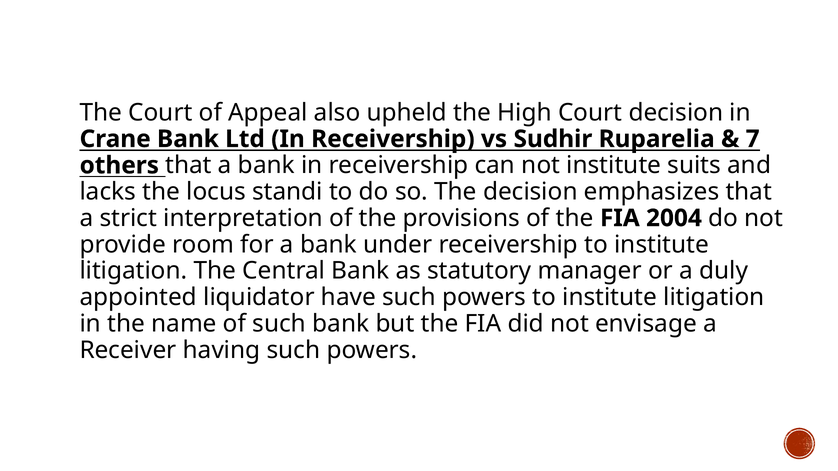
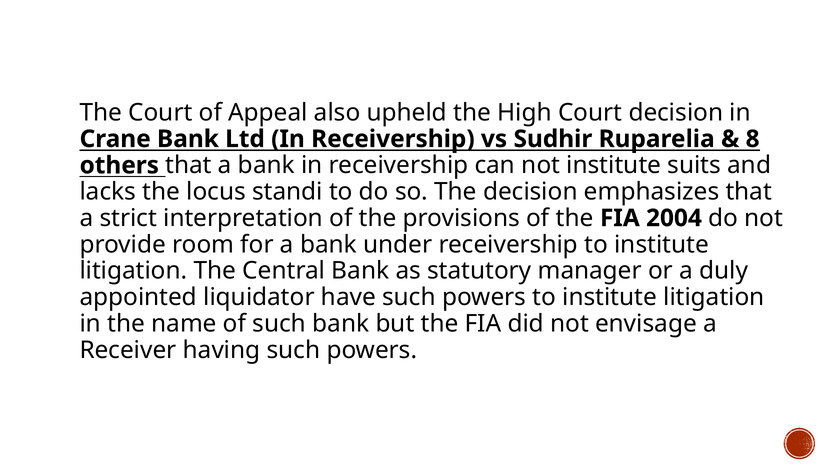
7: 7 -> 8 (753, 139)
